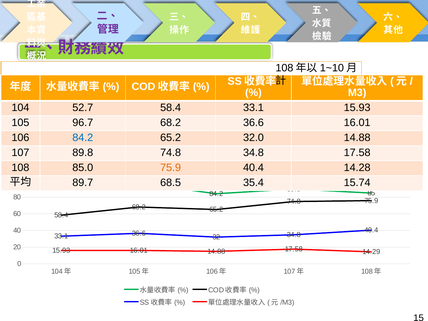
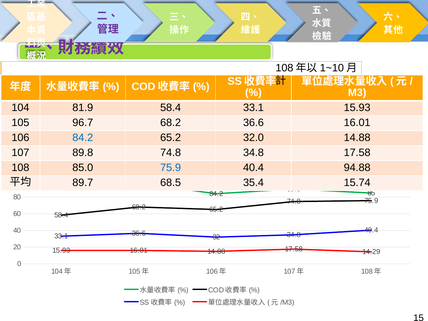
52.7: 52.7 -> 81.9 (83, 108)
75.9 colour: orange -> blue (171, 168)
14.28: 14.28 -> 94.88 (357, 168)
